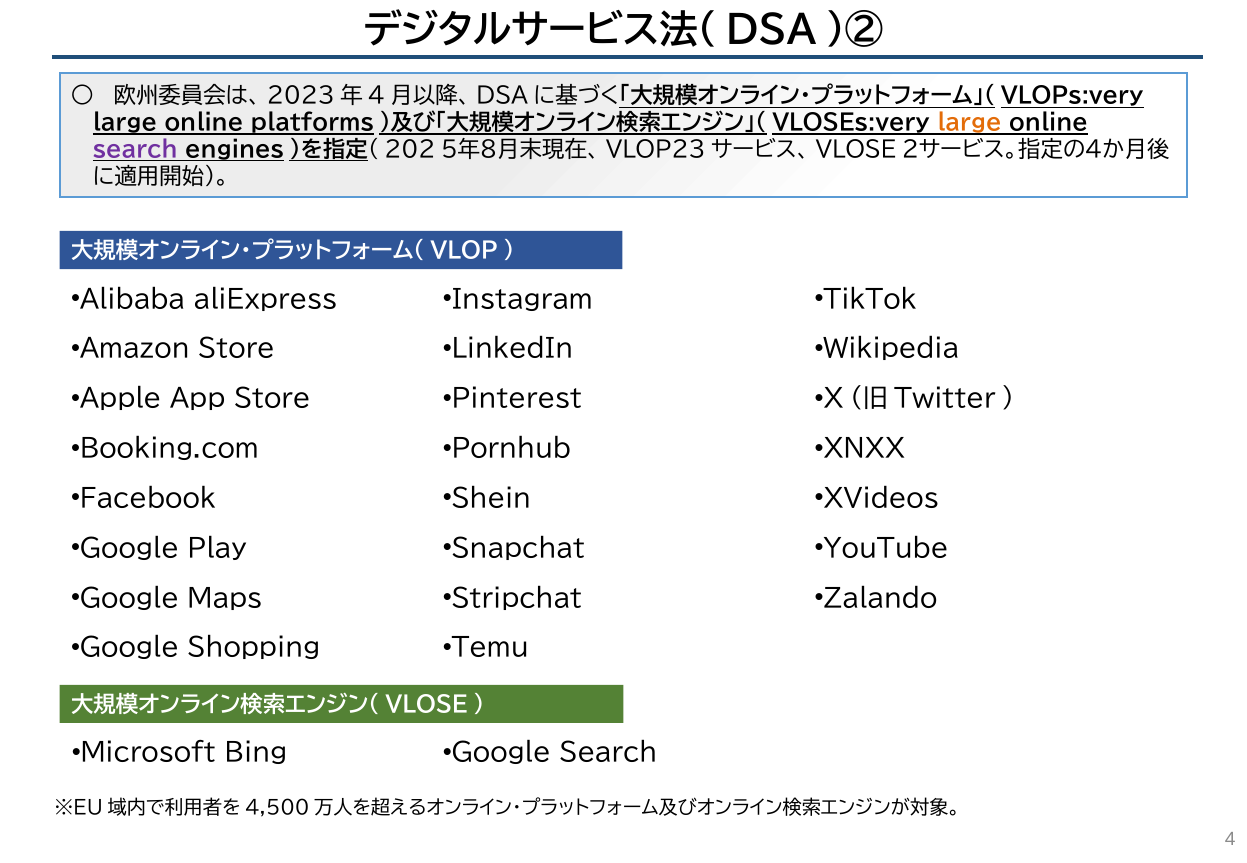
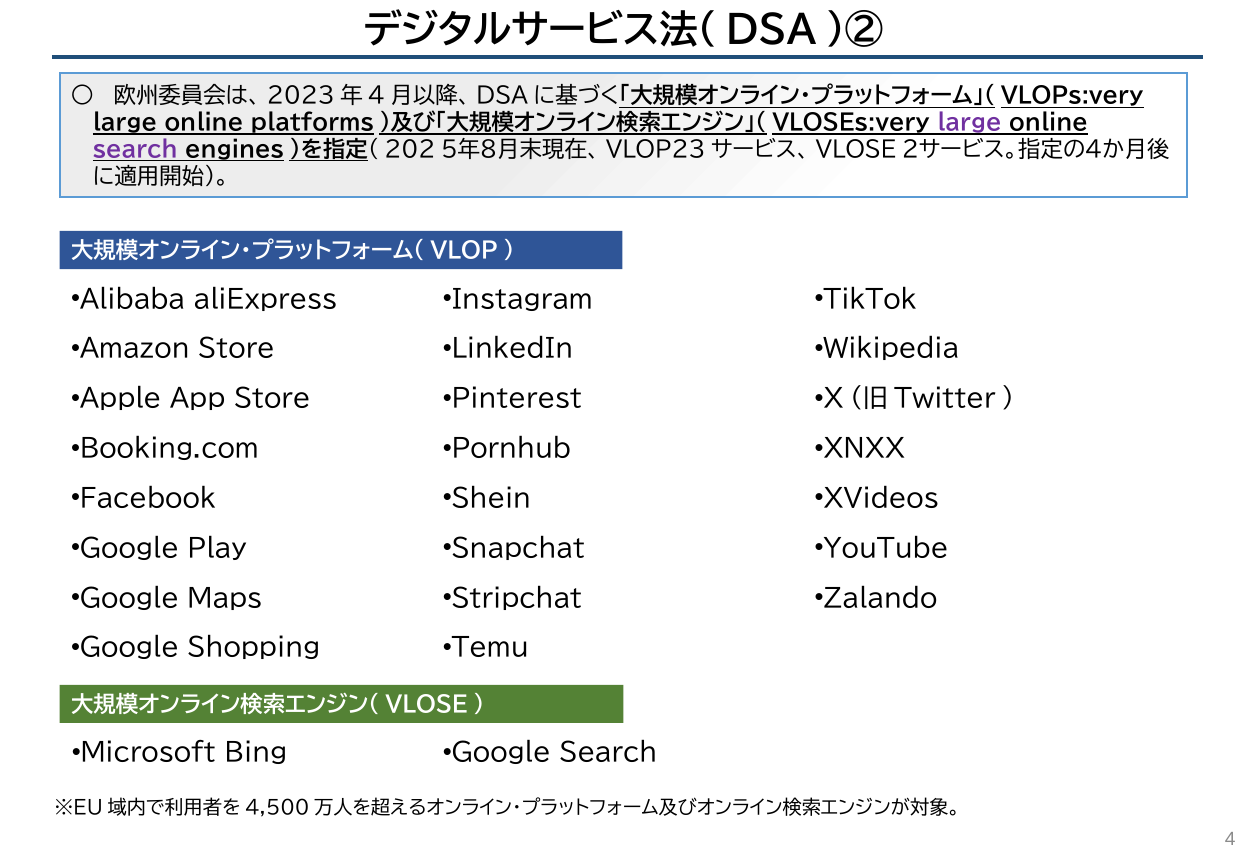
large colour: orange -> purple (969, 123)
